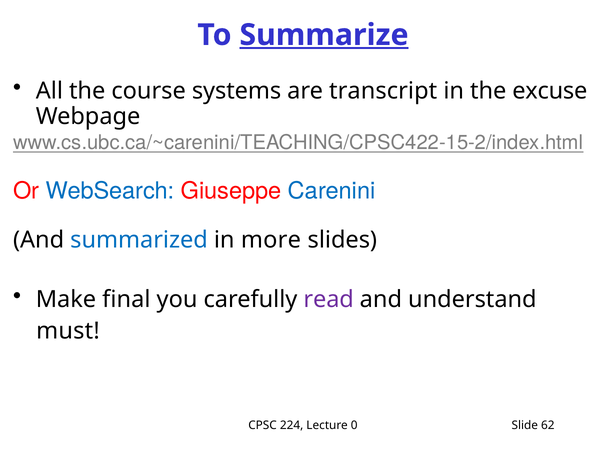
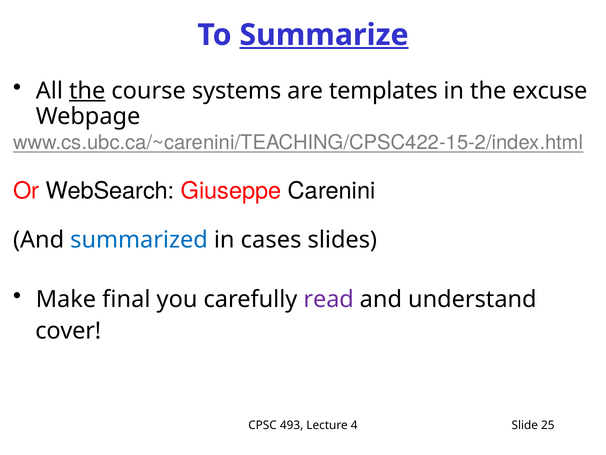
the underline: none -> present (87, 91)
transcript: transcript -> templates (383, 91)
WebSearch colour: blue -> black (110, 191)
Carenini colour: blue -> black (332, 191)
more: more -> cases (271, 240)
must: must -> cover (68, 330)
224: 224 -> 493 (292, 425)
0: 0 -> 4 (354, 425)
62: 62 -> 25 (548, 425)
